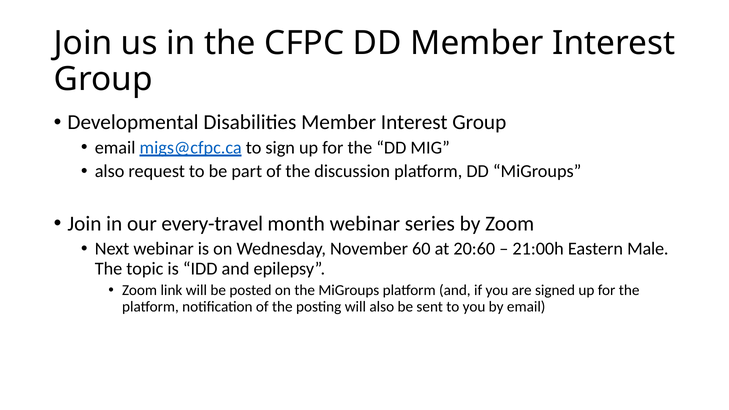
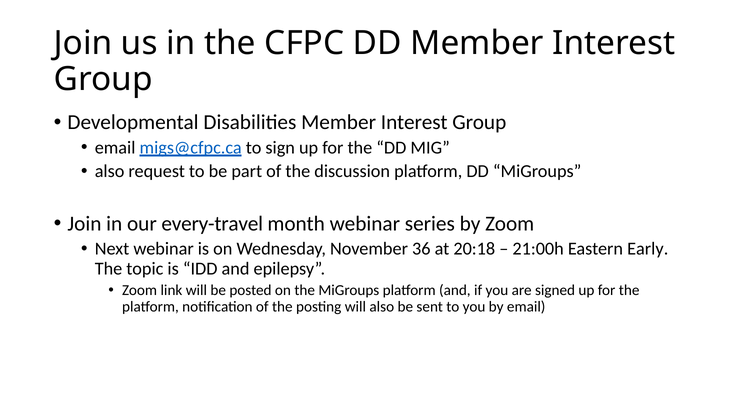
60: 60 -> 36 (421, 249)
20:60: 20:60 -> 20:18 (474, 249)
Male: Male -> Early (648, 249)
